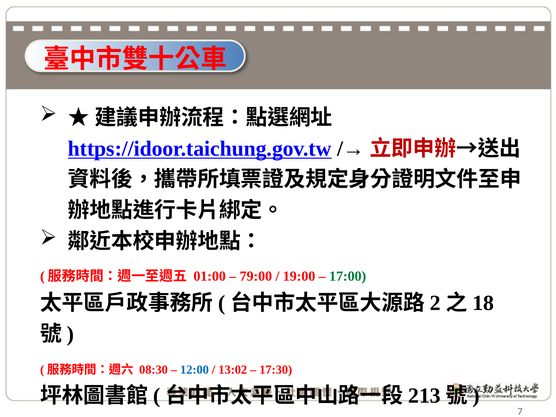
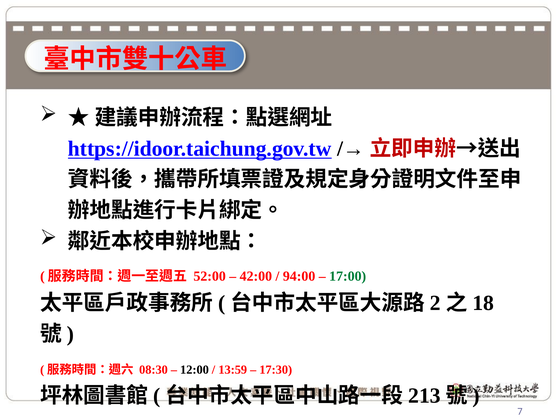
01:00: 01:00 -> 52:00 (210, 276)
79:00: 79:00 -> 42:00 (256, 276)
19:00: 19:00 -> 94:00 (299, 276)
12:00 colour: blue -> black (194, 370)
13:02: 13:02 -> 13:59 (233, 370)
